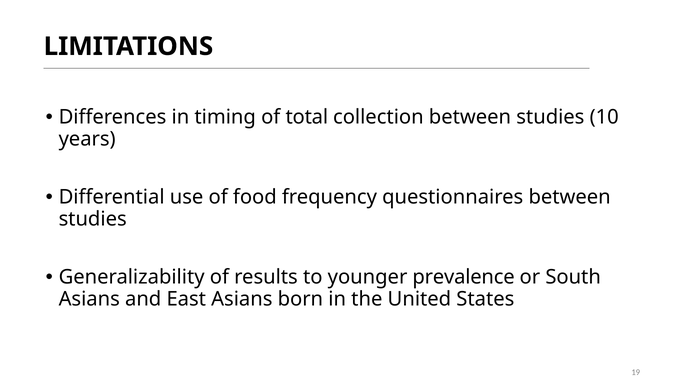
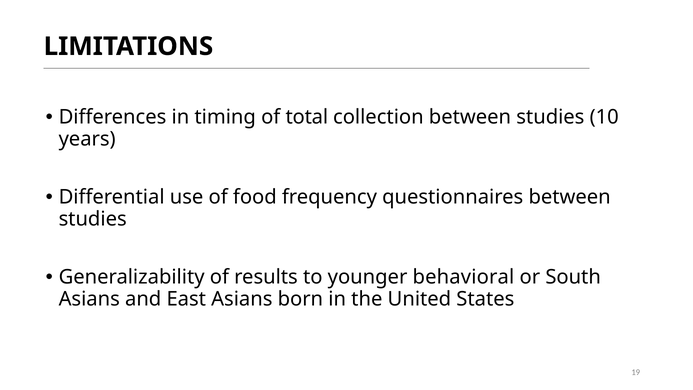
prevalence: prevalence -> behavioral (463, 277)
